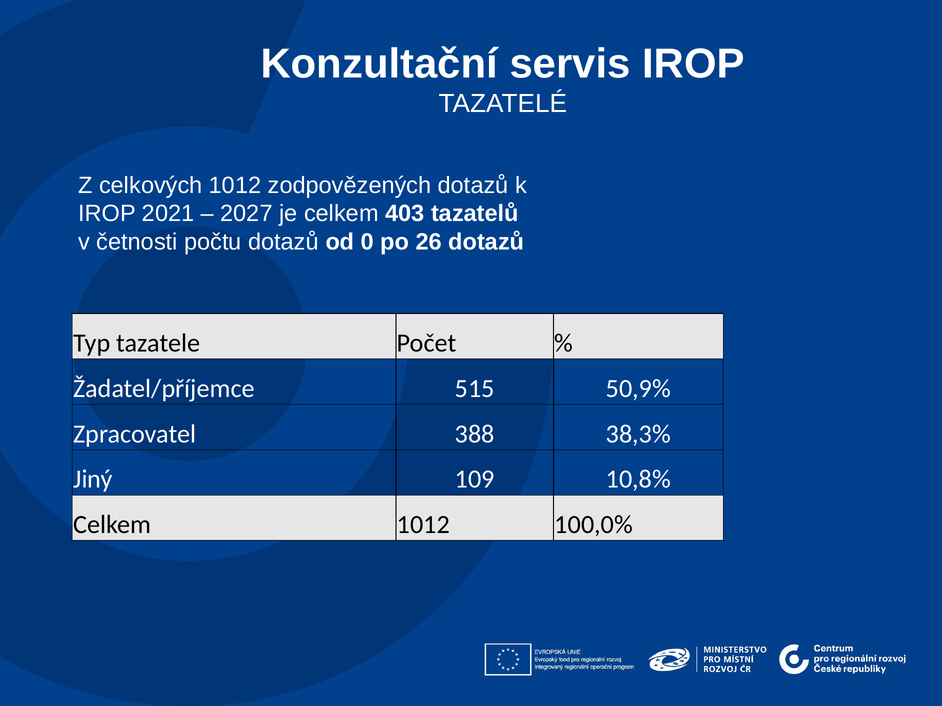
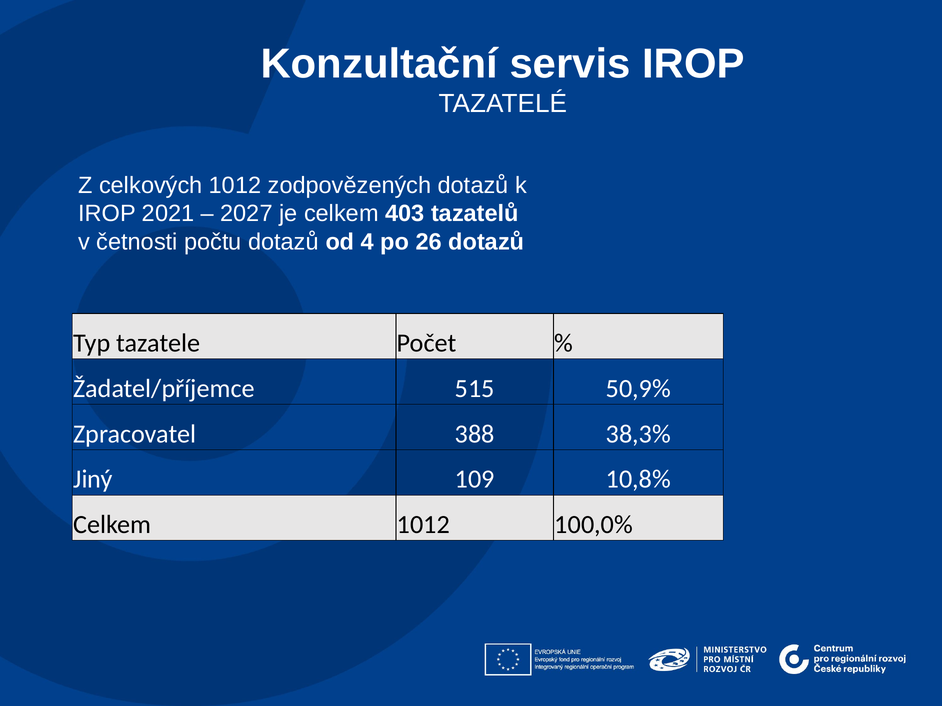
0: 0 -> 4 (367, 242)
